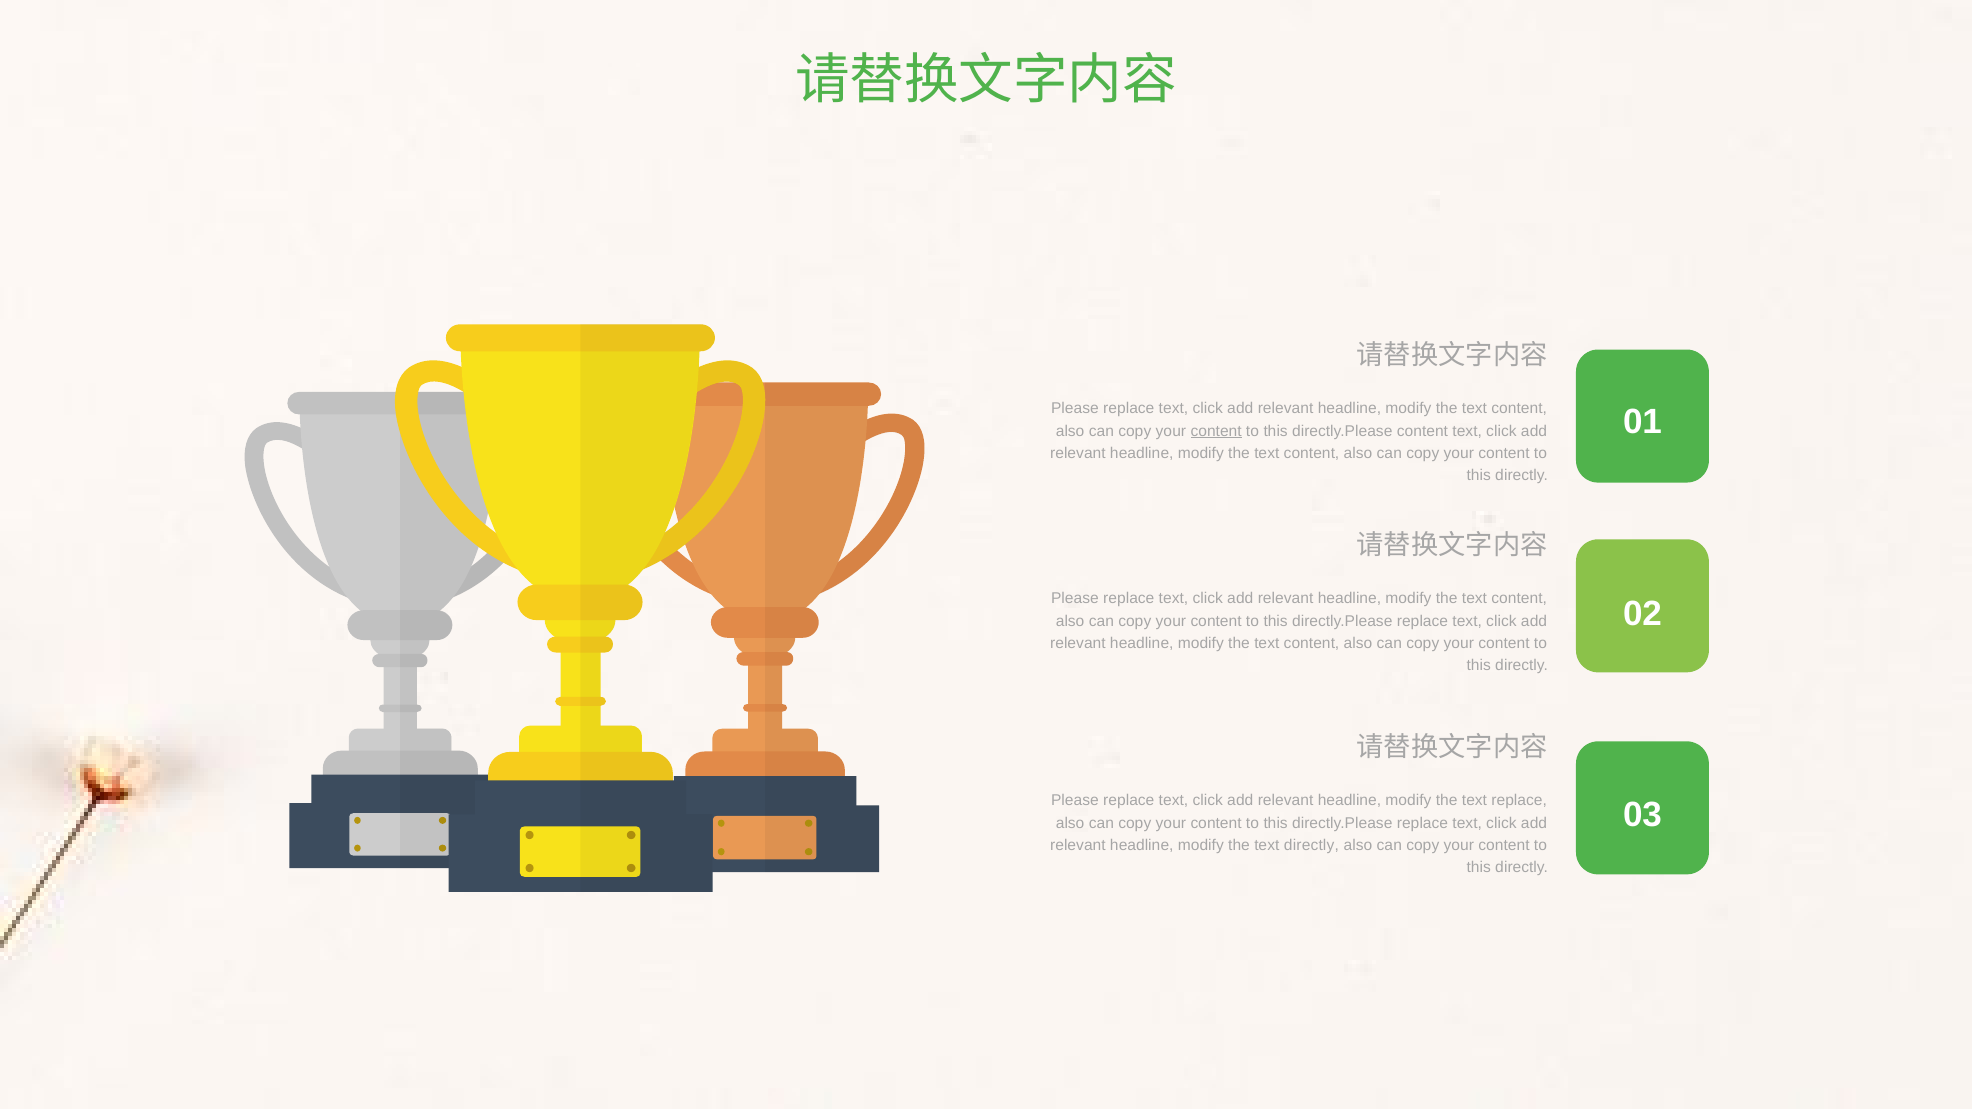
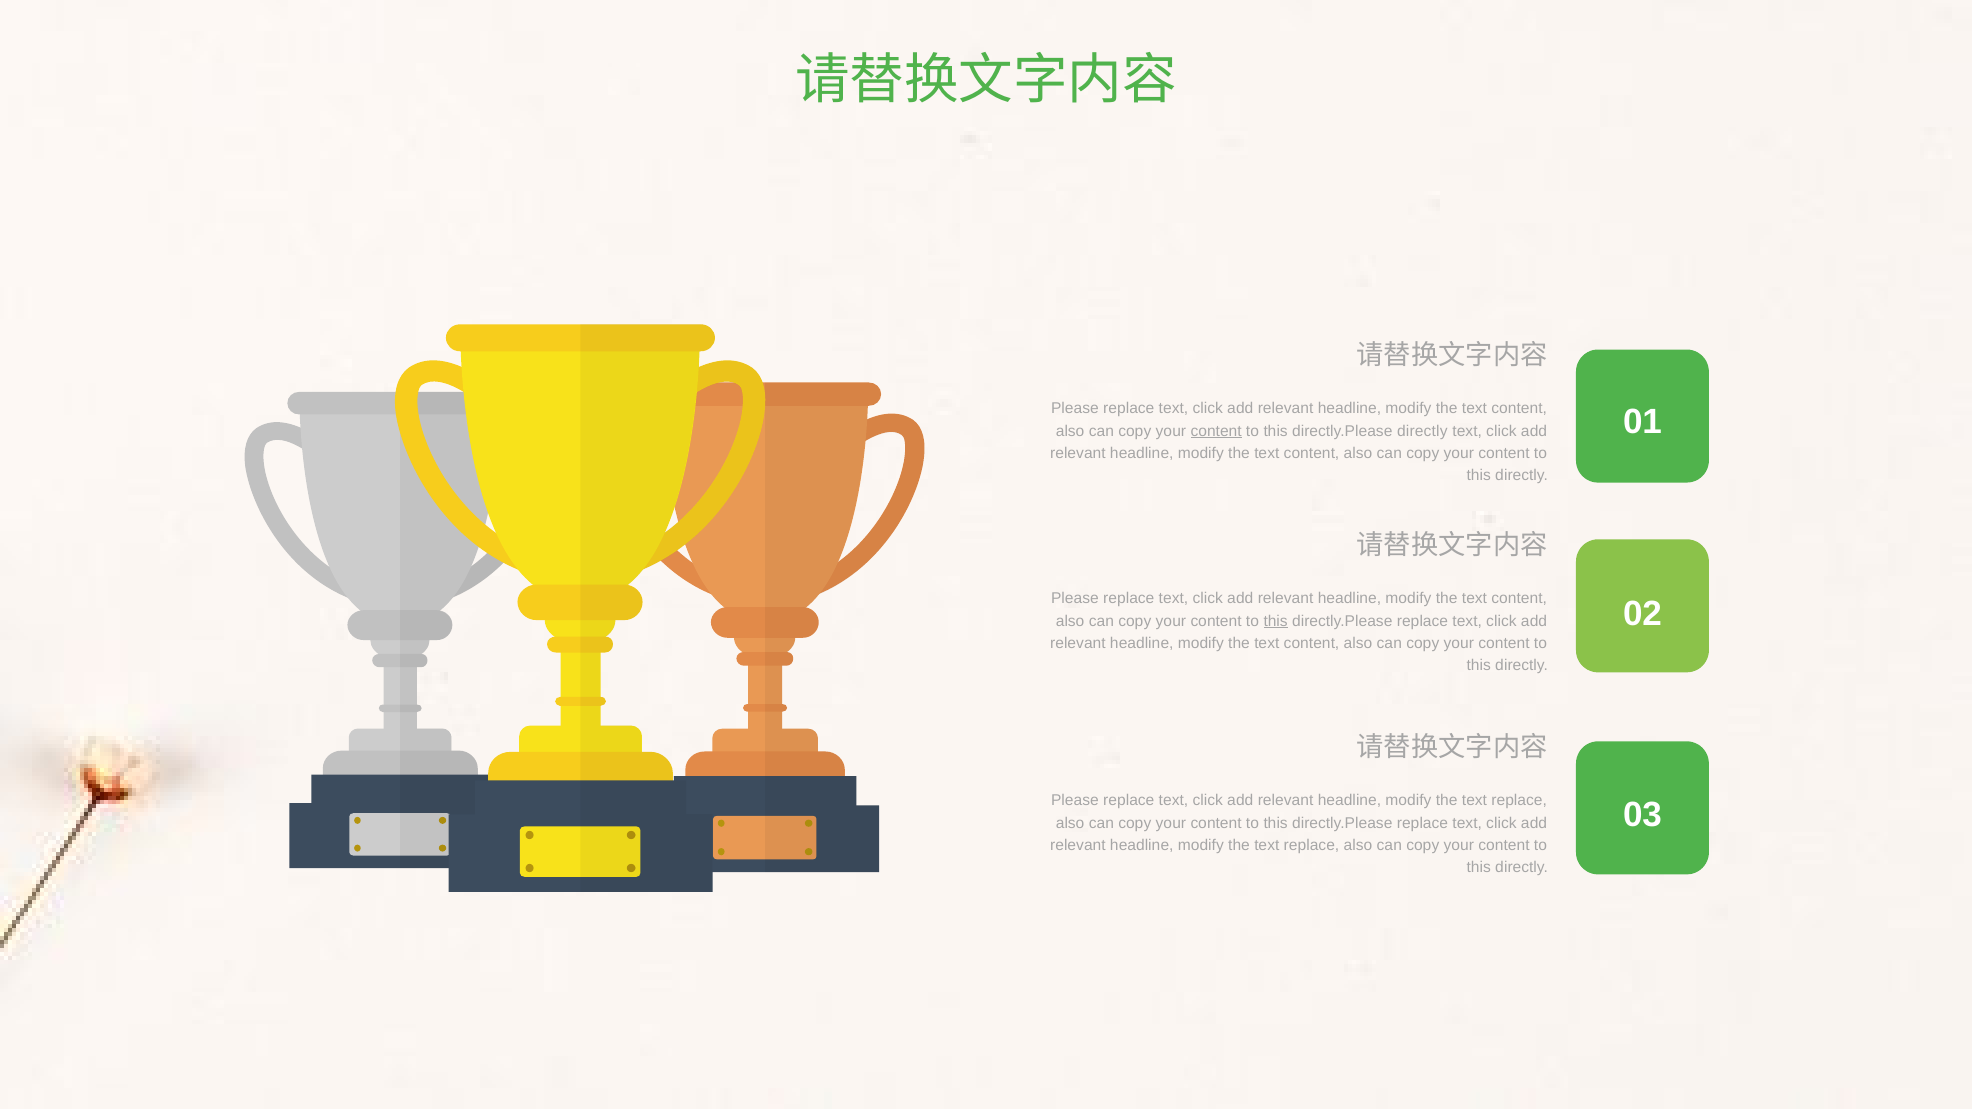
directly.Please content: content -> directly (1422, 431)
this underline: none -> present (1276, 621)
directly: directly -> replace (1311, 845)
